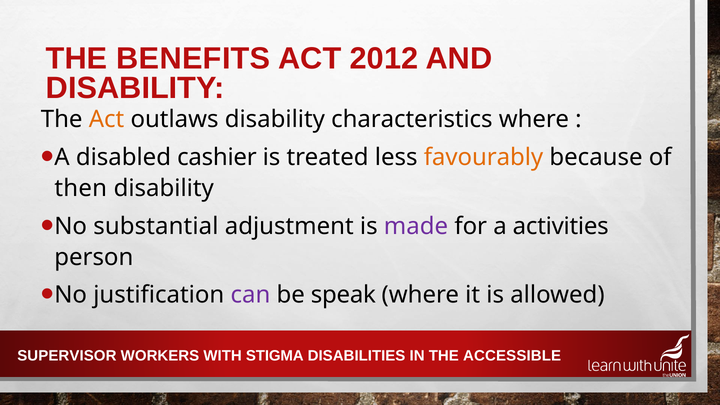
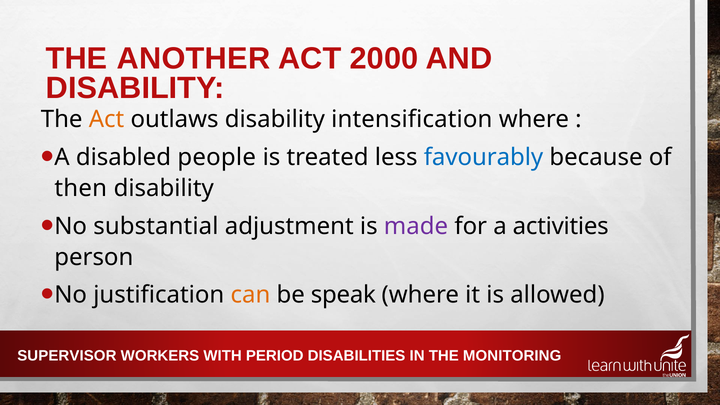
BENEFITS: BENEFITS -> ANOTHER (193, 58)
2012: 2012 -> 2000 (384, 58)
characteristics: characteristics -> intensification (412, 119)
cashier: cashier -> people (217, 157)
favourably colour: orange -> blue (483, 157)
can colour: purple -> orange (250, 295)
STIGMA: STIGMA -> PERIOD (275, 356)
ACCESSIBLE: ACCESSIBLE -> MONITORING (512, 356)
